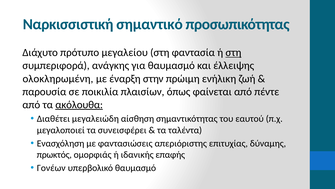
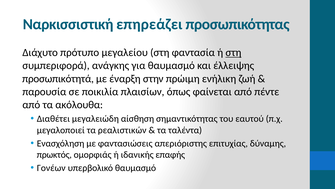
σημαντικό: σημαντικό -> επηρεάζει (150, 24)
ολοκληρωμένη: ολοκληρωμένη -> προσωπικότητά (58, 78)
ακόλουθα underline: present -> none (79, 104)
συνεισφέρει: συνεισφέρει -> ρεαλιστικών (122, 130)
